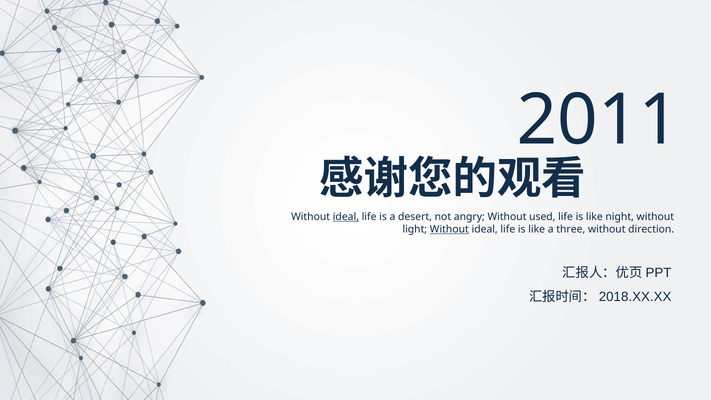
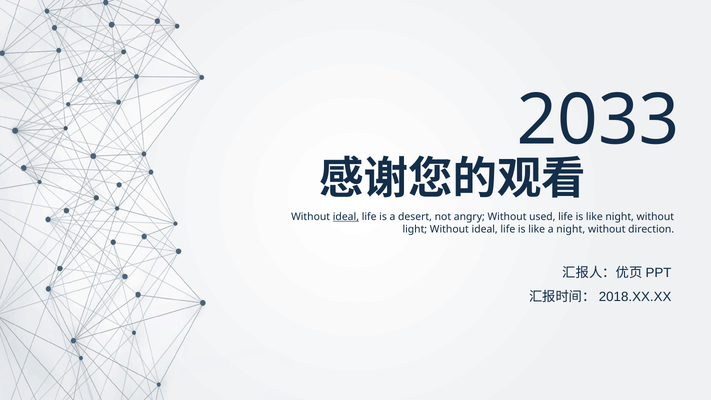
2011: 2011 -> 2033 (598, 120)
Without underline: present -> none (449, 229)
a three: three -> night (571, 229)
